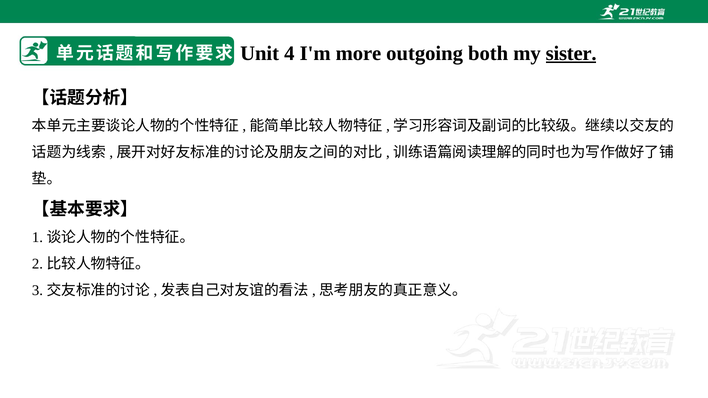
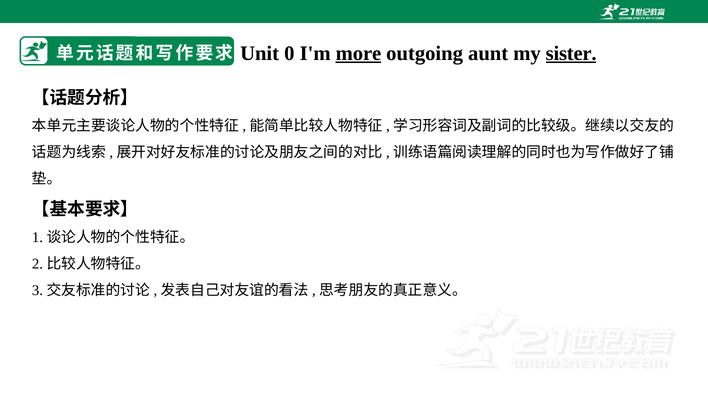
4: 4 -> 0 (289, 53)
more underline: none -> present (358, 53)
both: both -> aunt (488, 53)
